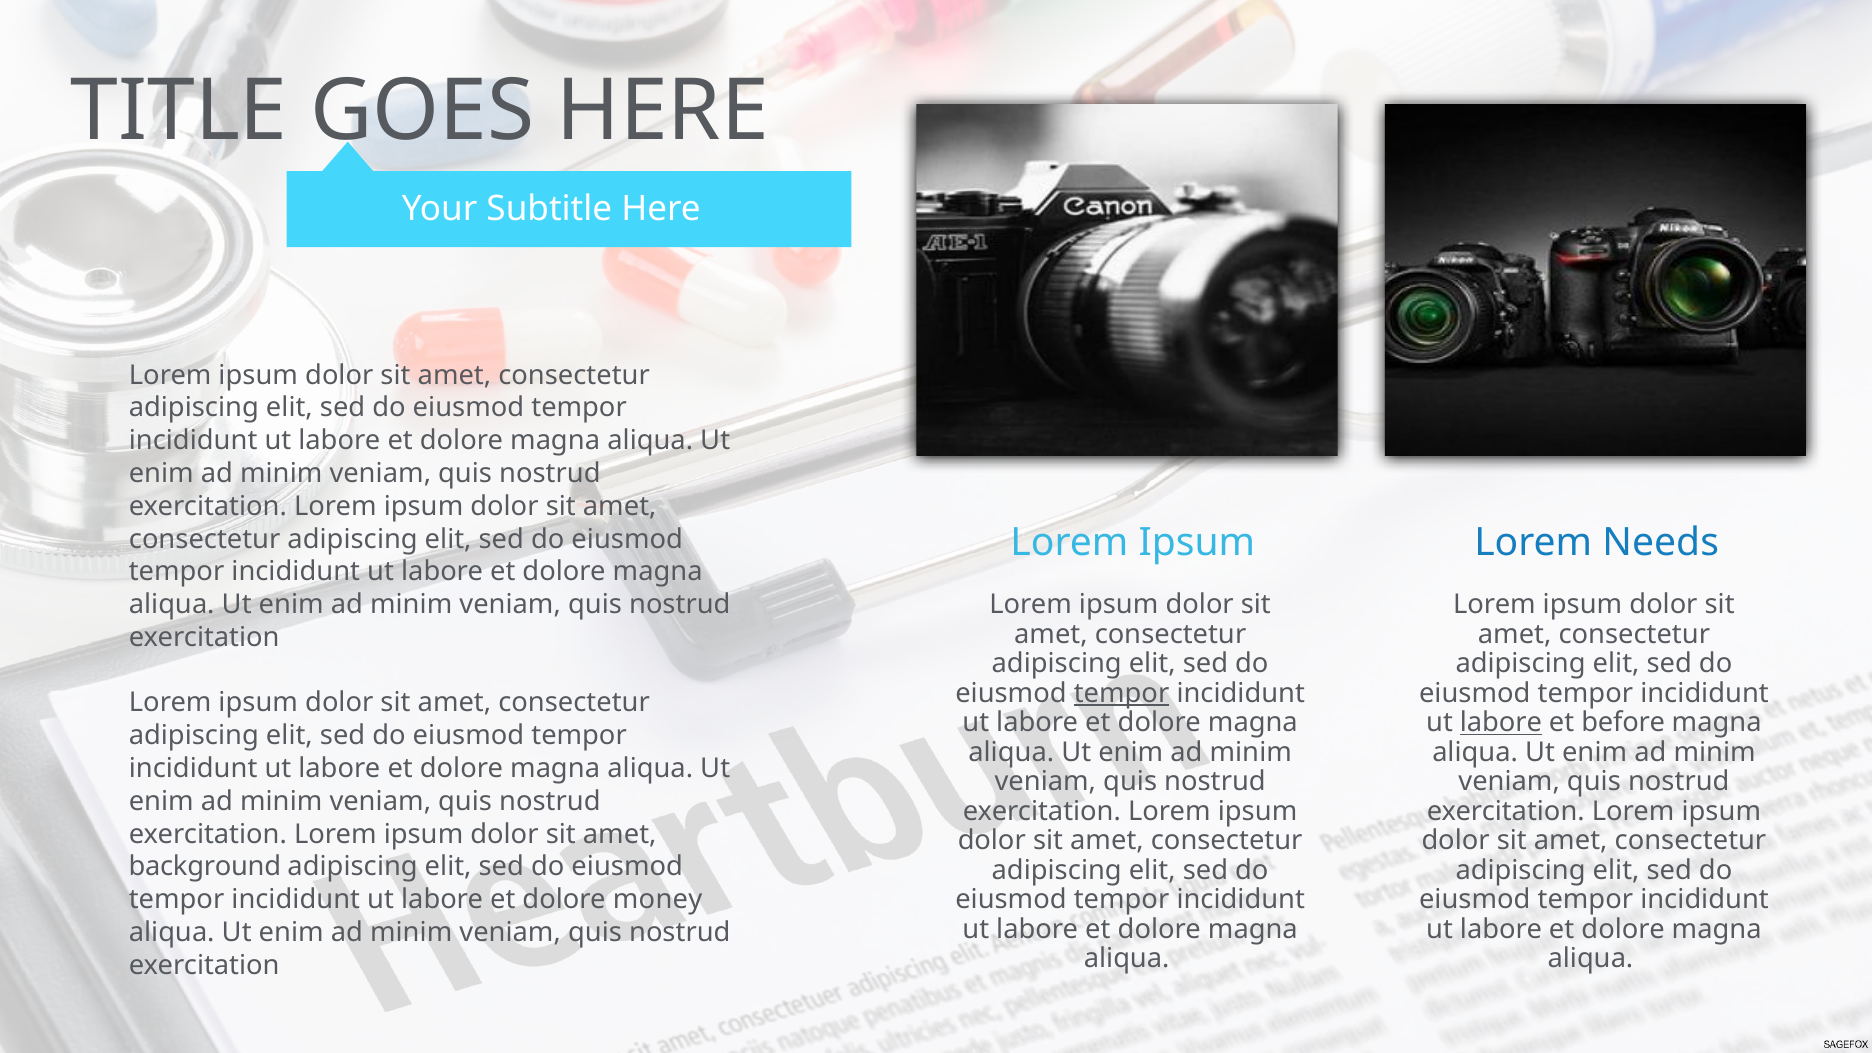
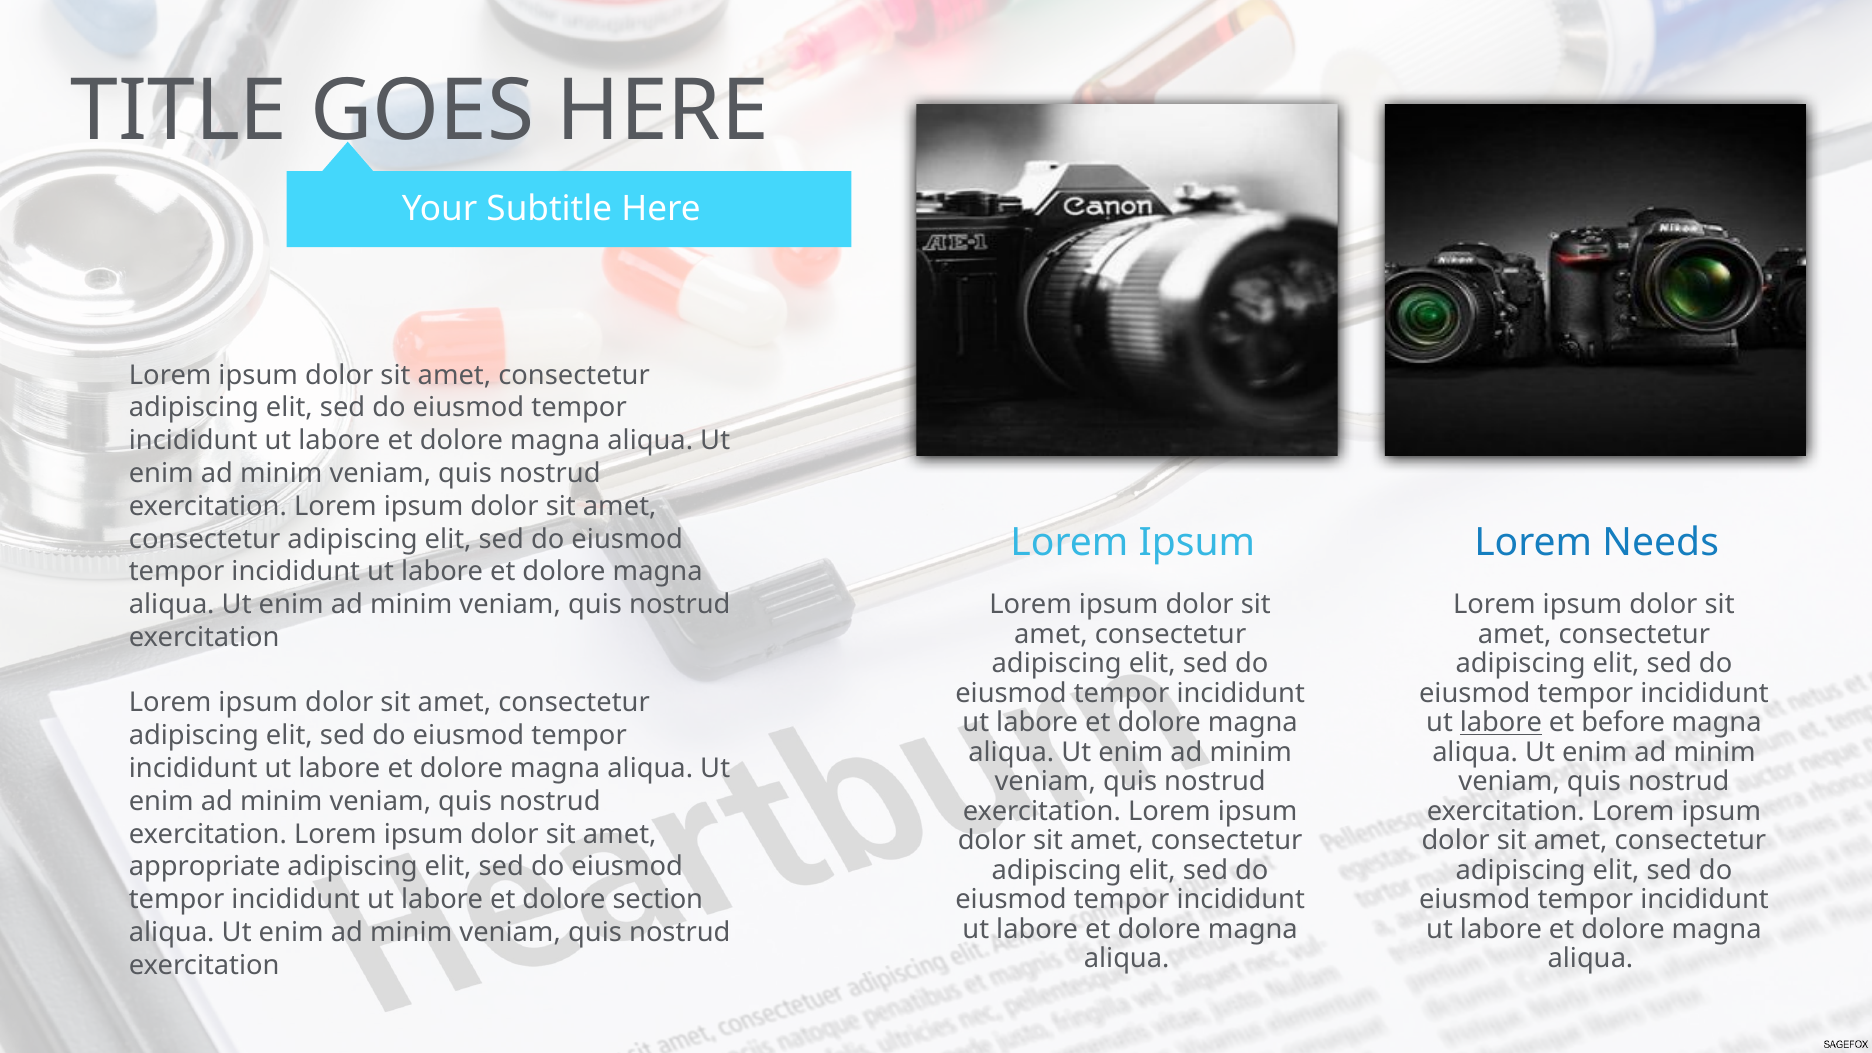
tempor underline: present -> none (1122, 693)
background: background -> appropriate (205, 867)
money: money -> section (658, 900)
